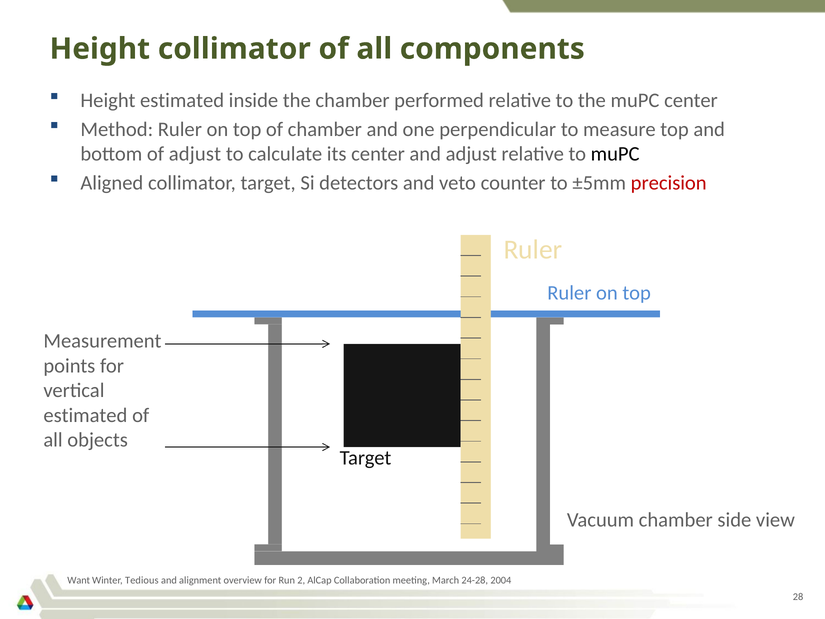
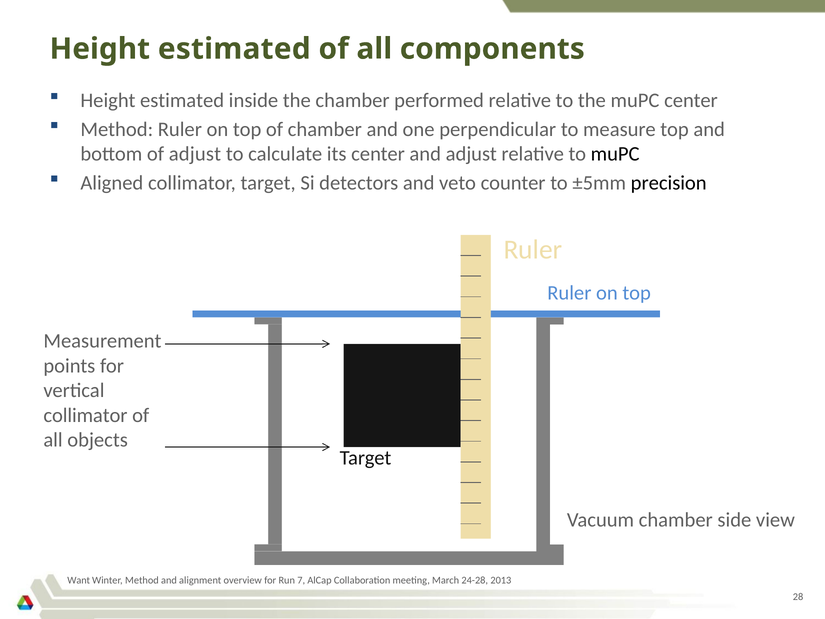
collimator: collimator -> estimated (234, 49)
precision colour: red -> black (669, 183)
estimated: estimated -> collimator (85, 415)
Winter Tedious: Tedious -> Method (142, 580)
2: 2 -> 7 (301, 580)
2004: 2004 -> 2013 (501, 580)
